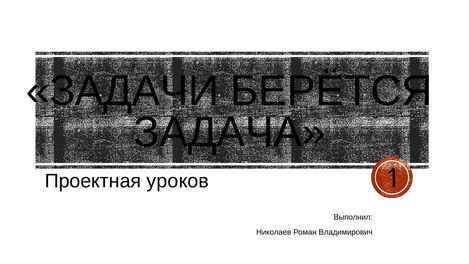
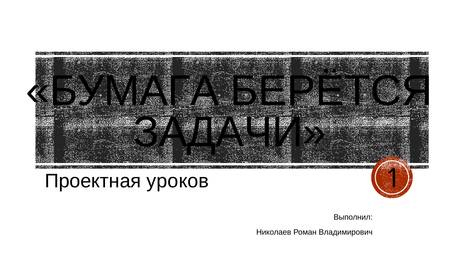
ЗАДАЧИ: ЗАДАЧИ -> БУМАГА (122, 91)
ЗАДАЧА: ЗАДАЧА -> ЗАДАЧИ (230, 132)
